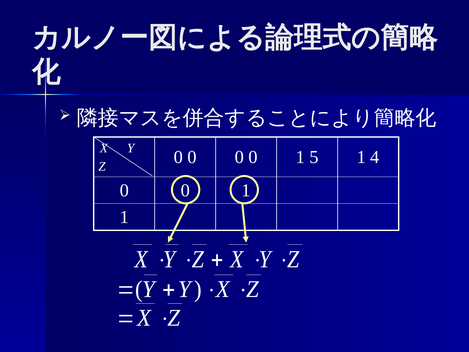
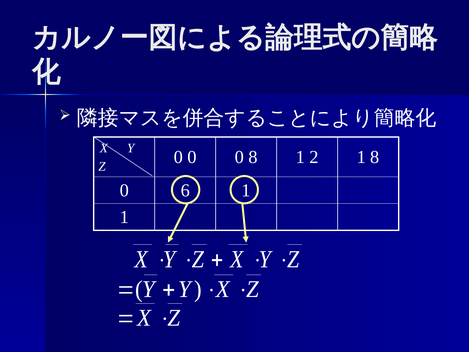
0 0 0 0: 0 -> 8 (253, 157)
5: 5 -> 2 (314, 157)
1 4: 4 -> 8 (375, 157)
0: 0 -> 6 (185, 190)
